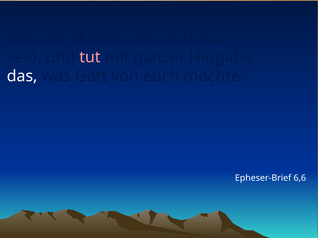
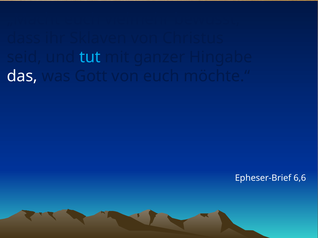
tut colour: pink -> light blue (90, 57)
